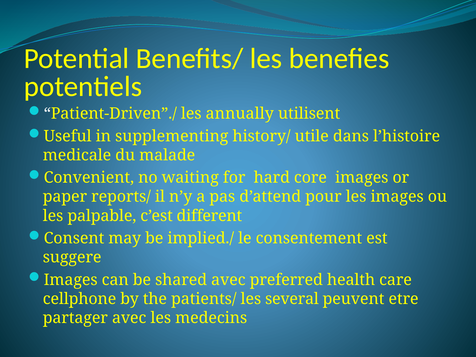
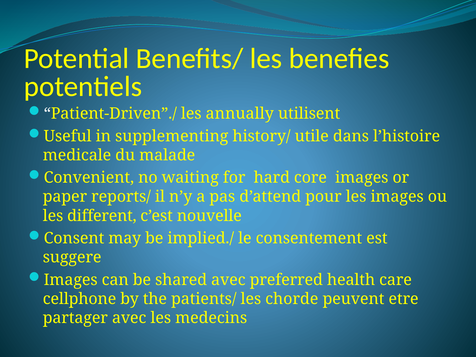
palpable: palpable -> different (102, 216)
different: different -> nouvelle (209, 216)
several: several -> chorde (292, 299)
